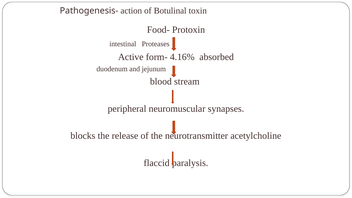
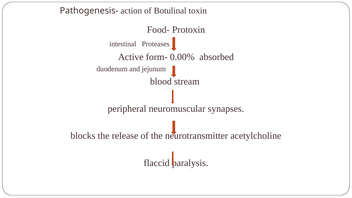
4.16%: 4.16% -> 0.00% (182, 57)
